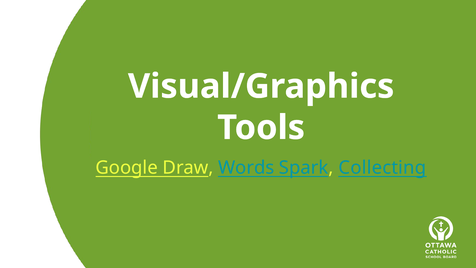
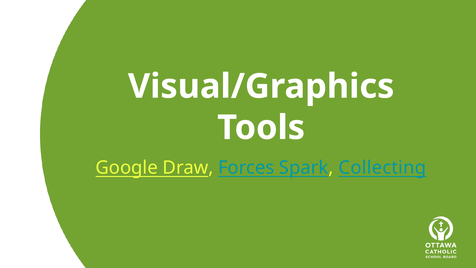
Words: Words -> Forces (246, 168)
